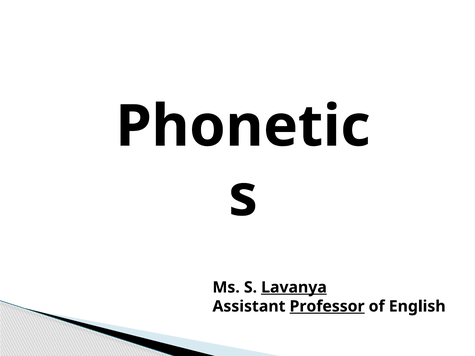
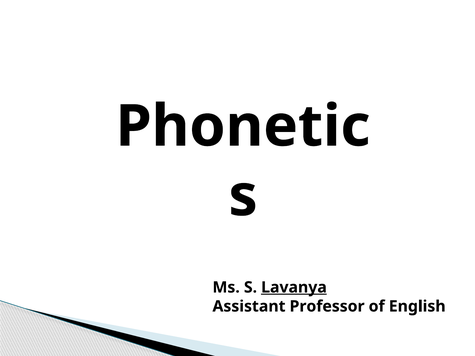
Professor underline: present -> none (327, 307)
